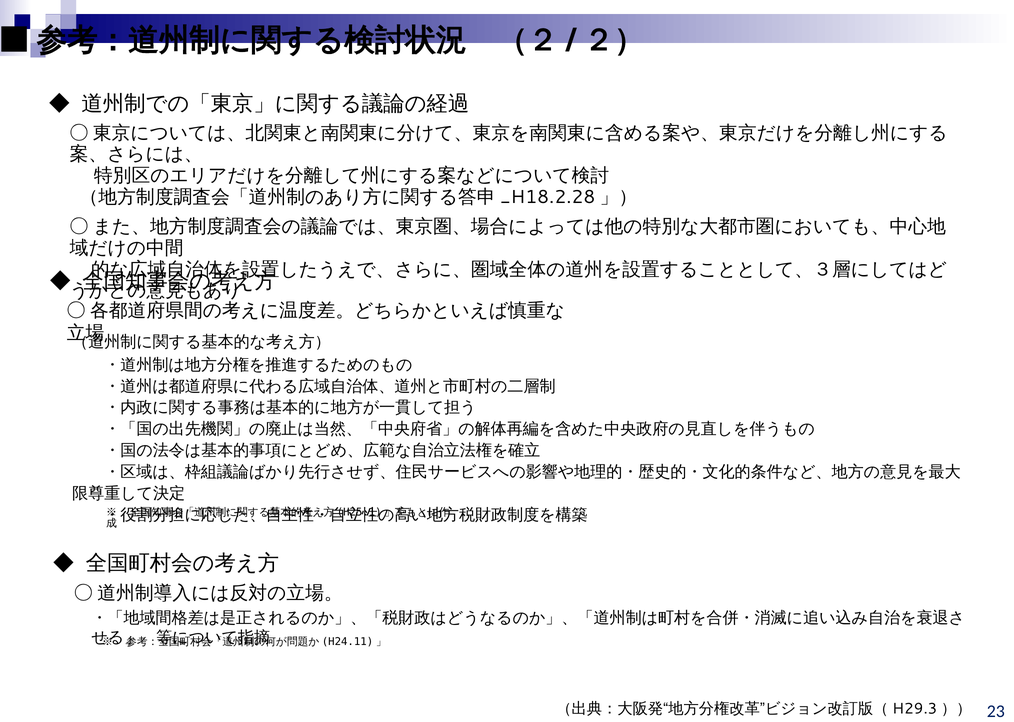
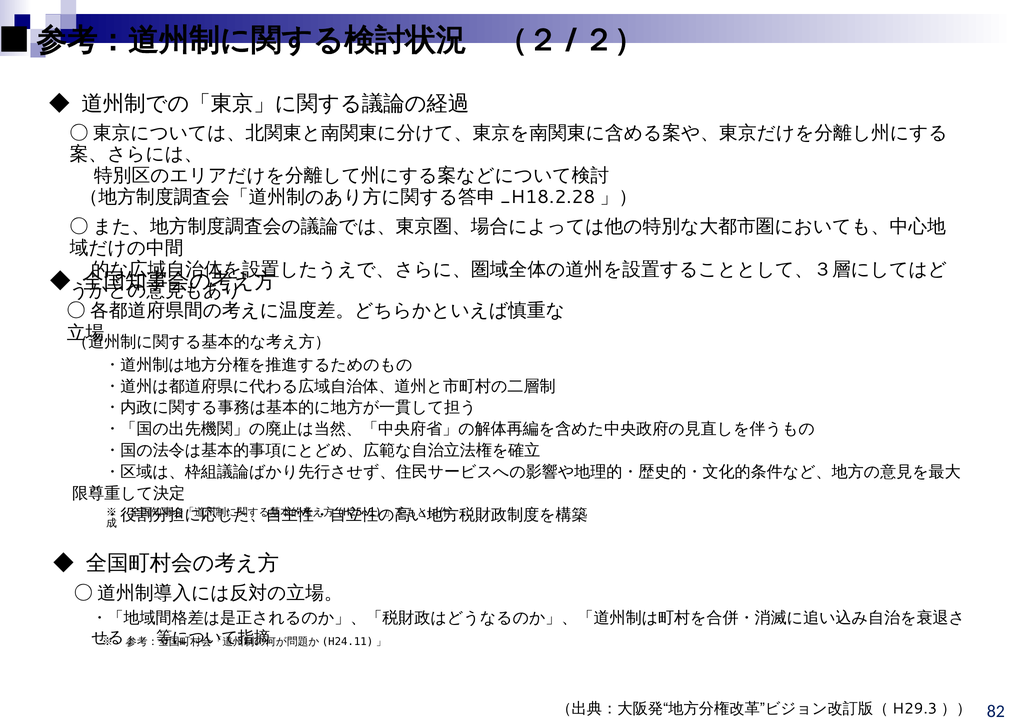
23: 23 -> 82 (996, 711)
